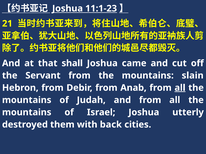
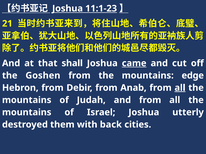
came underline: none -> present (134, 63)
Servant: Servant -> Goshen (43, 76)
slain: slain -> edge (193, 76)
